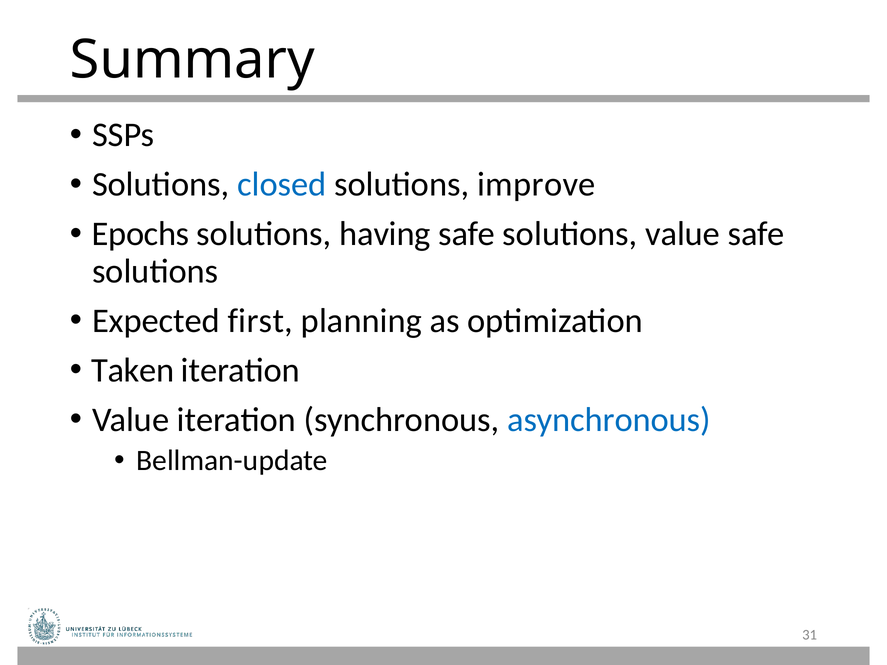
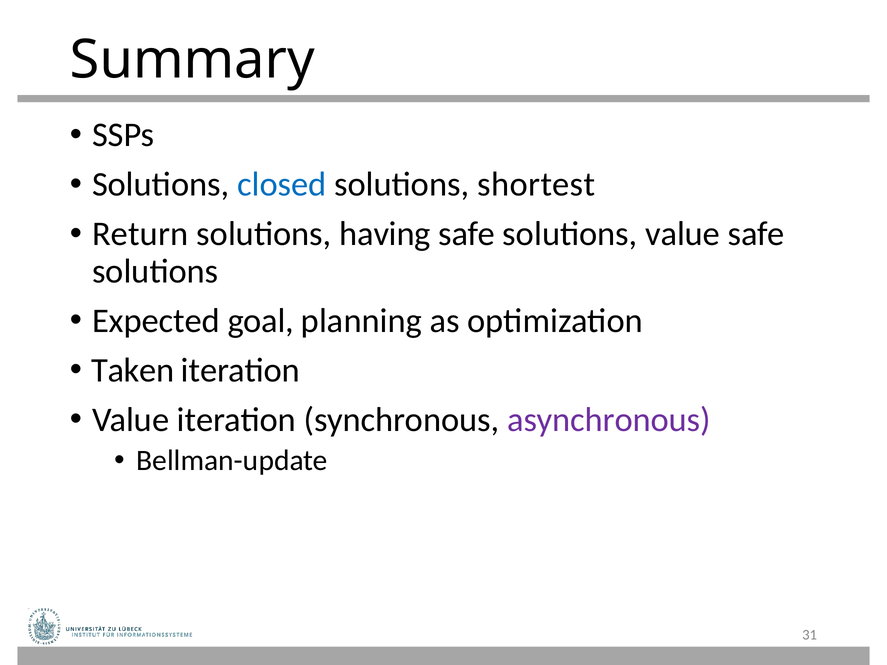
improve: improve -> shortest (536, 185)
Epochs: Epochs -> Return (140, 234)
first: first -> goal (261, 321)
asynchronous colour: blue -> purple (609, 420)
